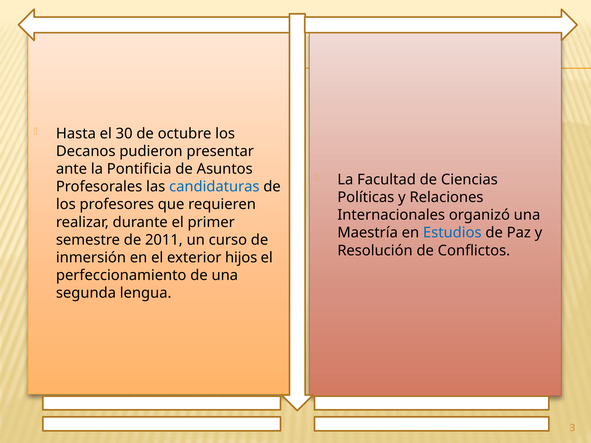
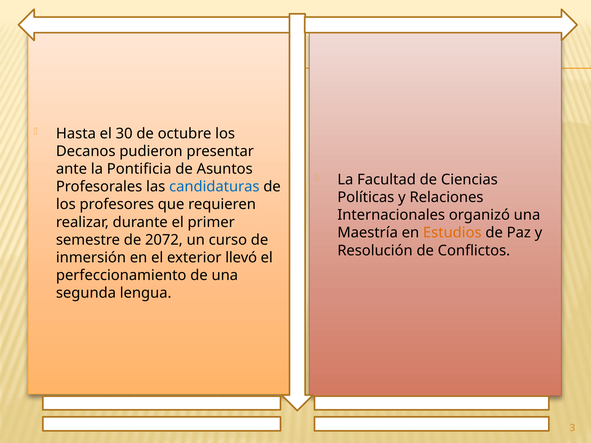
Estudios colour: blue -> orange (452, 233)
2011: 2011 -> 2072 (164, 240)
hijos: hijos -> llevó (241, 258)
